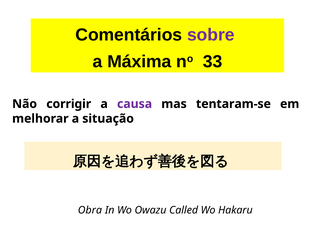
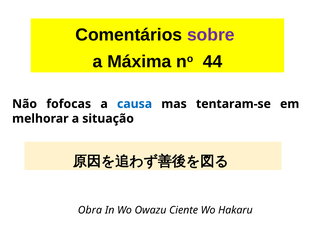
33: 33 -> 44 (213, 62)
corrigir: corrigir -> fofocas (69, 104)
causa colour: purple -> blue (135, 104)
Called: Called -> Ciente (184, 210)
